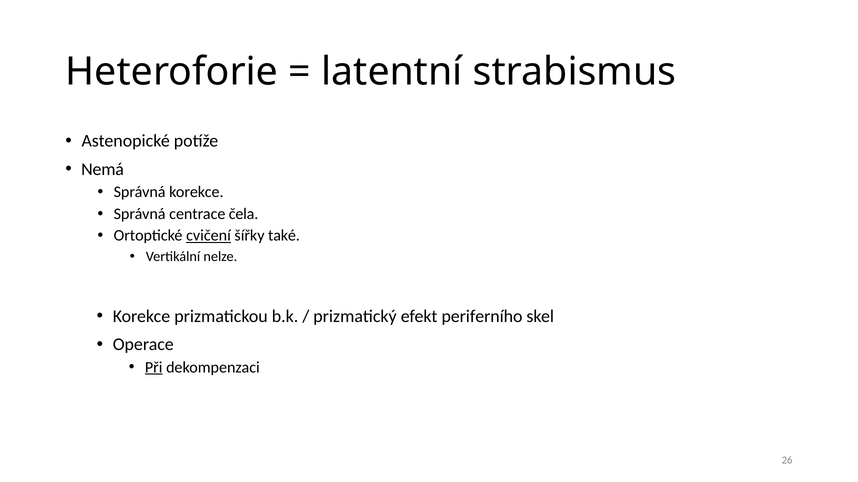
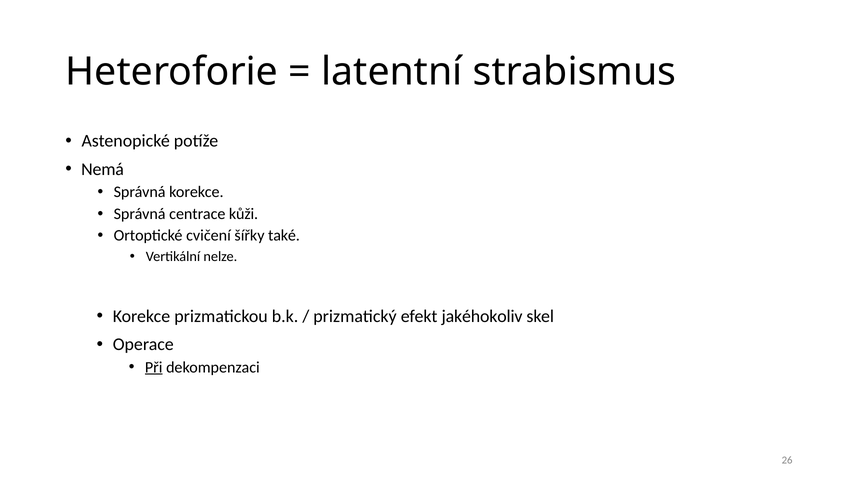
čela: čela -> kůži (244, 214)
cvičení underline: present -> none (208, 236)
periferního: periferního -> jakéhokoliv (482, 317)
